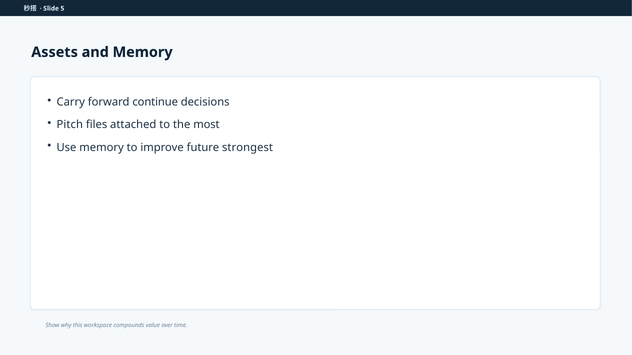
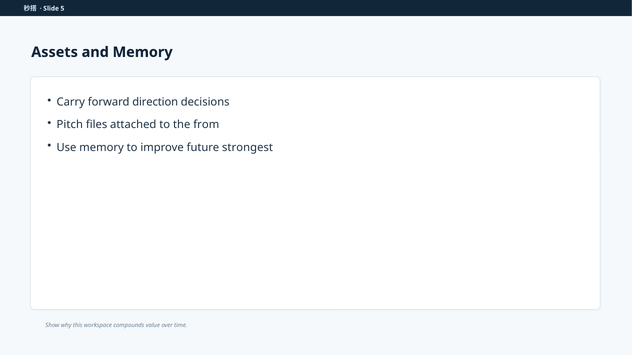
continue: continue -> direction (155, 102)
most: most -> from (206, 125)
